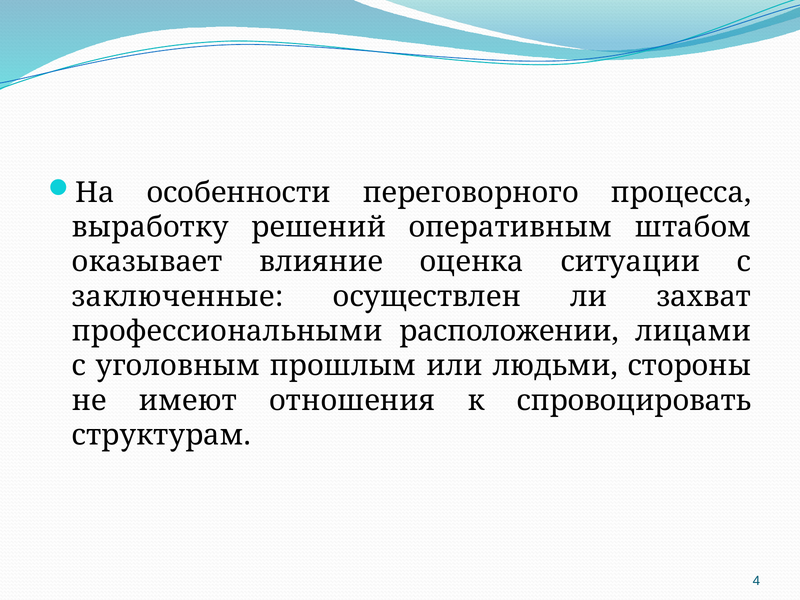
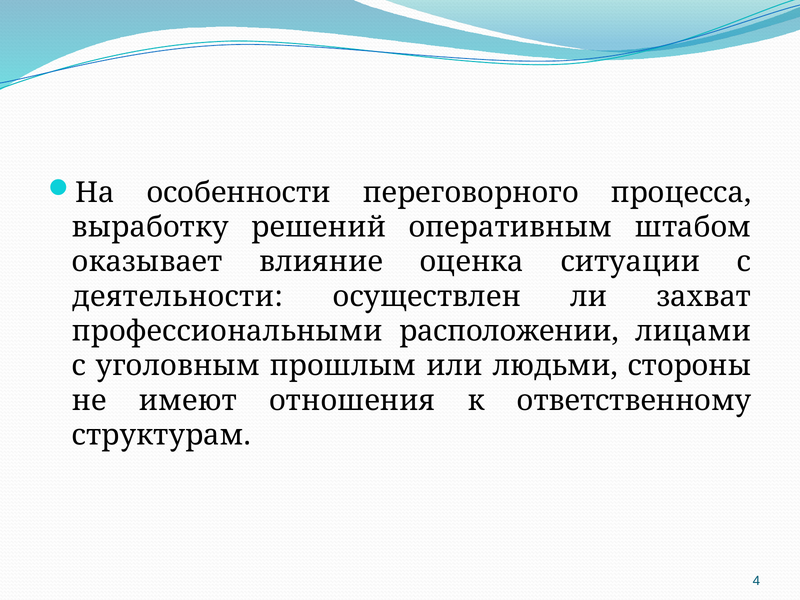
заключенные: заключенные -> деятельности (178, 297)
спровоцировать: спровоцировать -> ответственному (634, 401)
